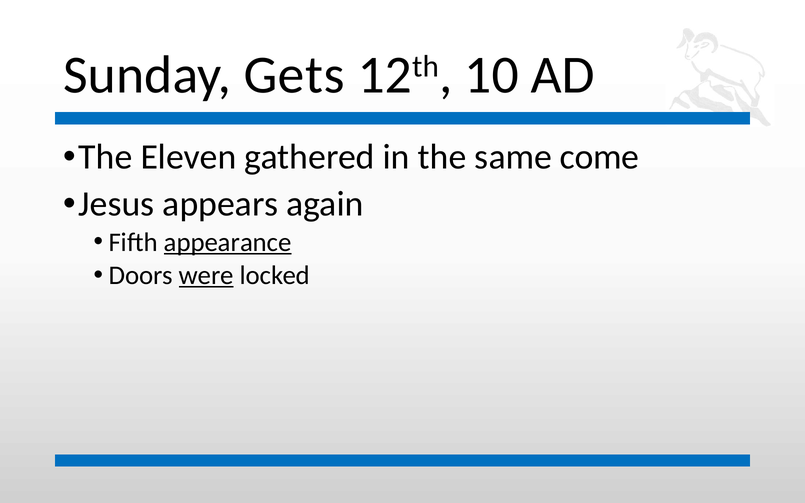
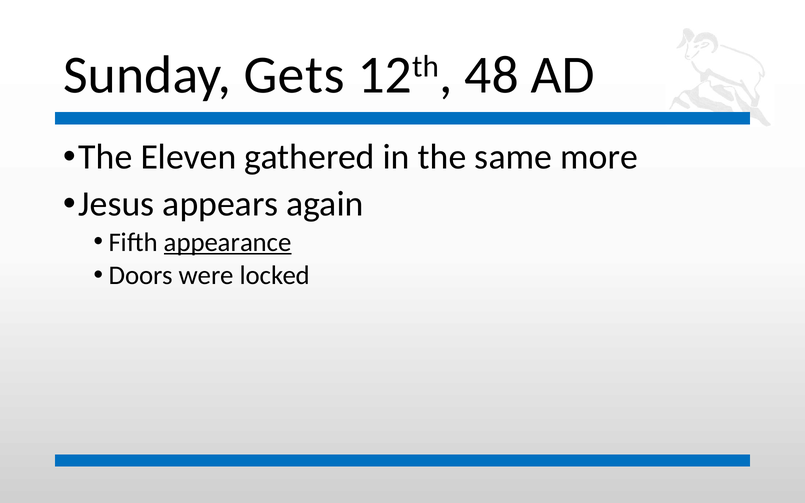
10: 10 -> 48 (492, 75)
come: come -> more (599, 157)
were underline: present -> none (206, 275)
